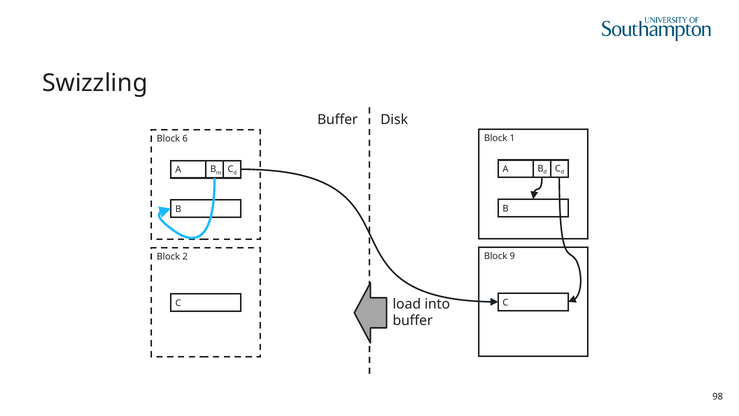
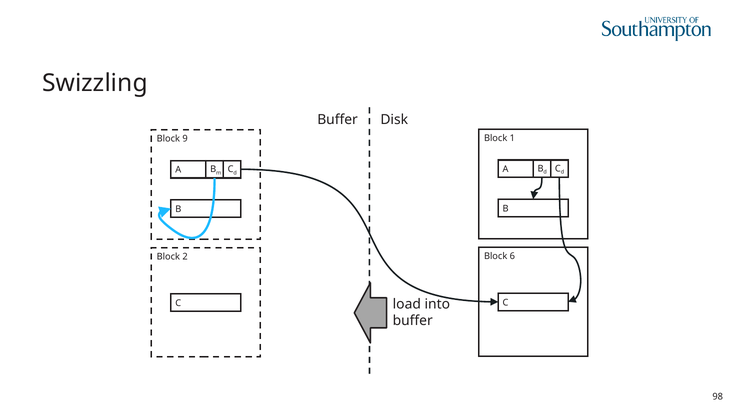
6: 6 -> 9 (185, 139)
9: 9 -> 6 (512, 256)
